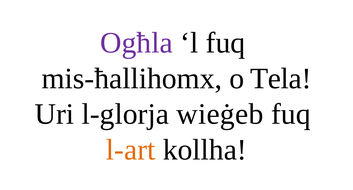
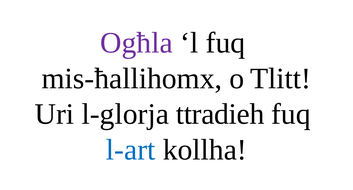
Tela: Tela -> Tlitt (281, 79)
wieġeb: wieġeb -> ttradieh (220, 114)
l-art colour: orange -> blue (131, 150)
